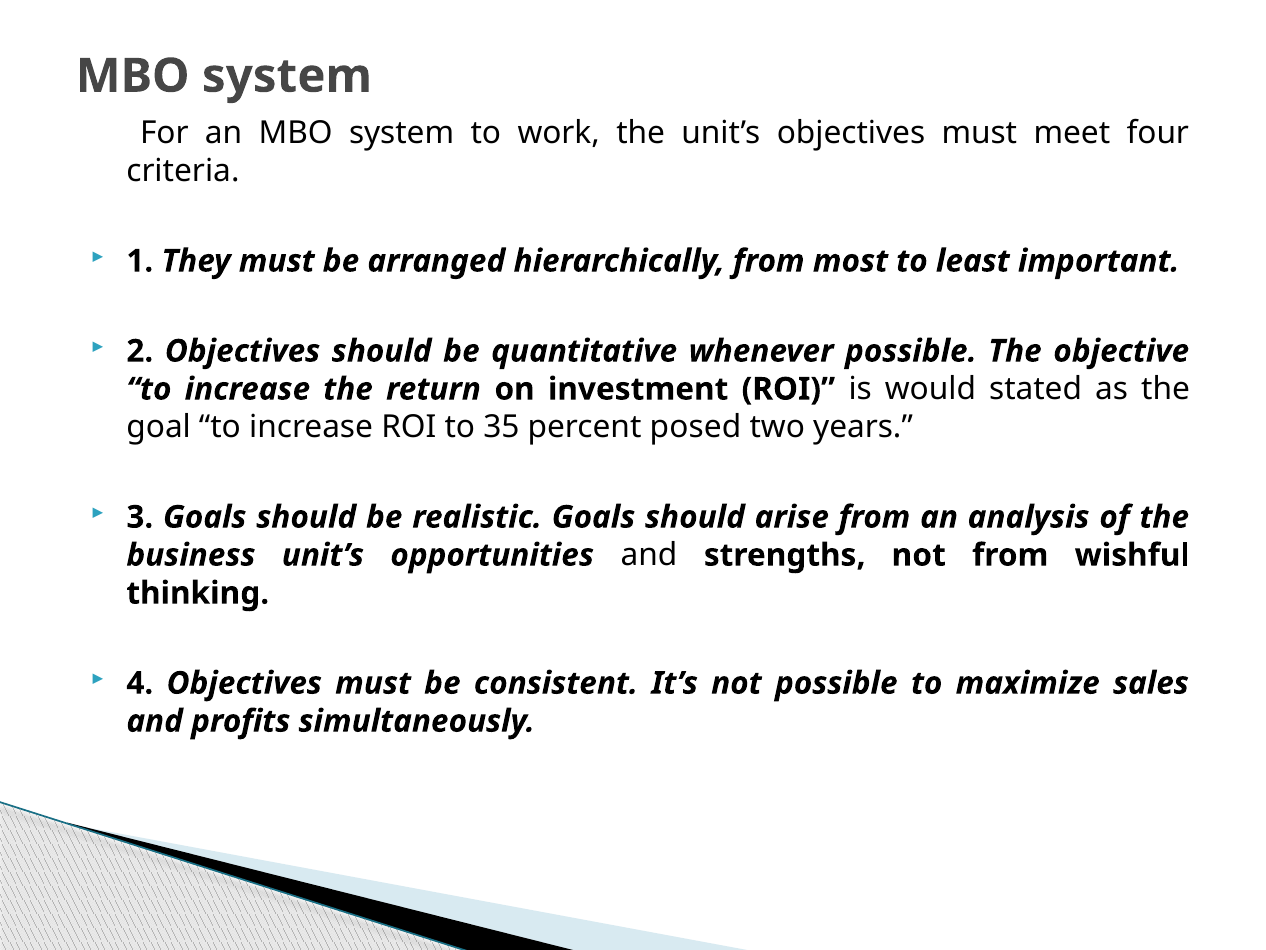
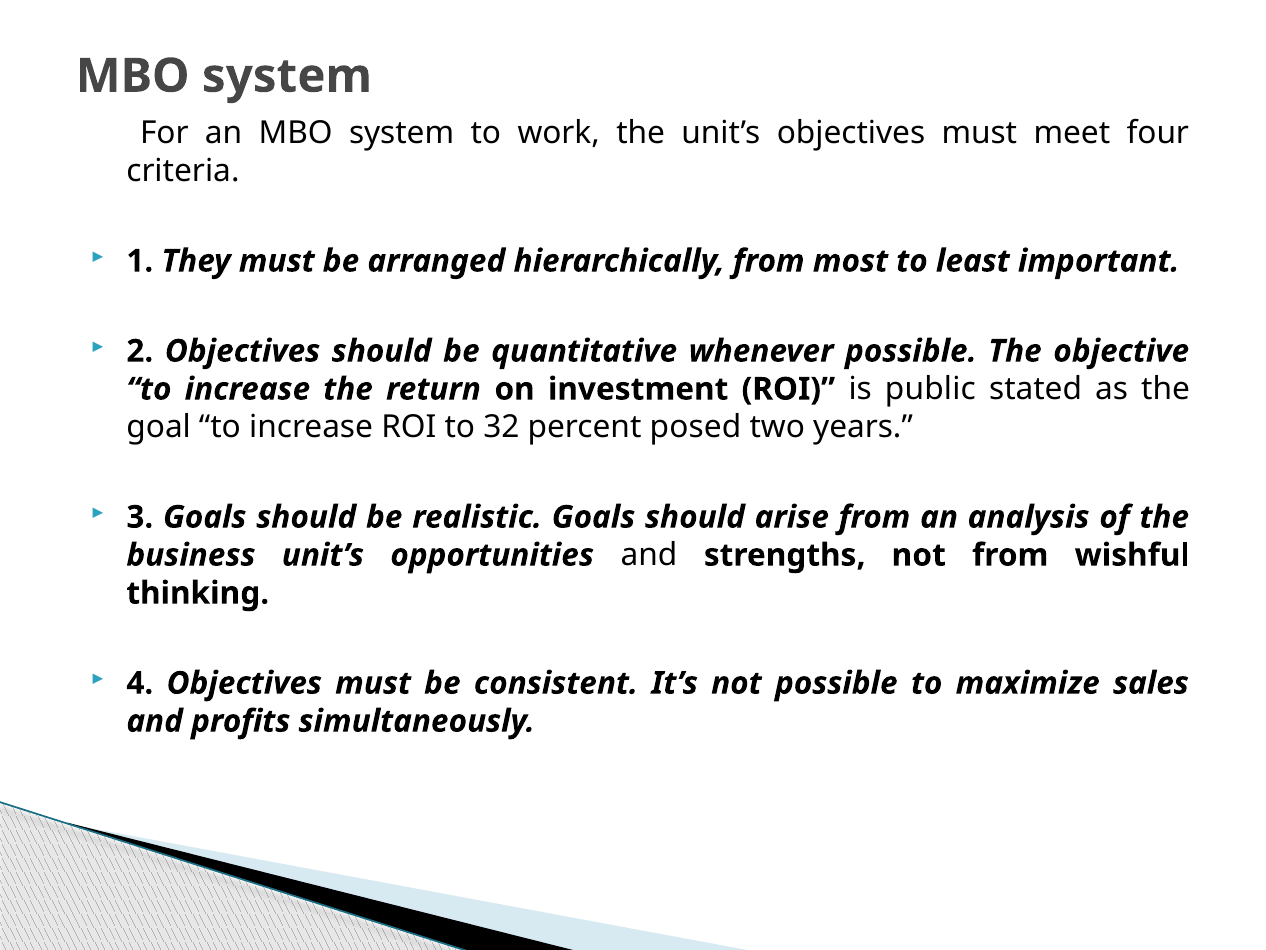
would: would -> public (930, 389)
35: 35 -> 32 (501, 427)
